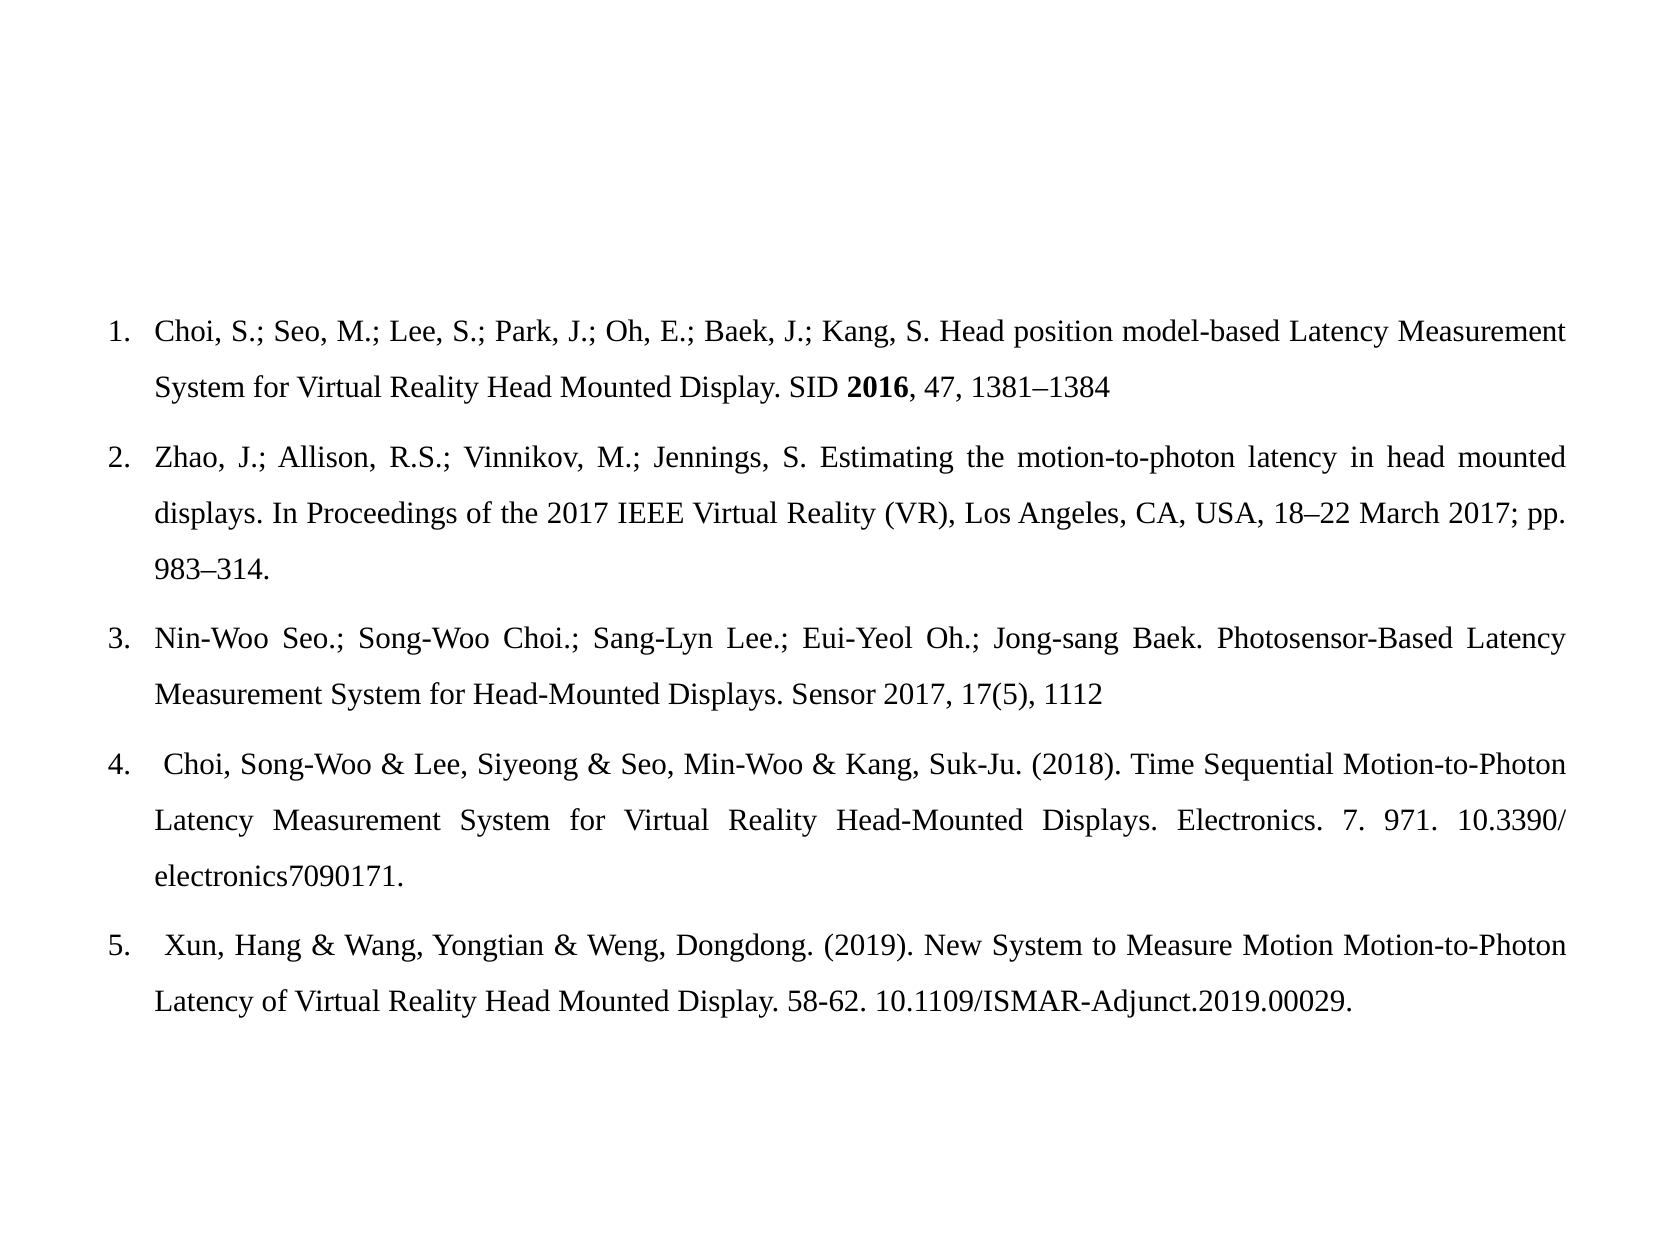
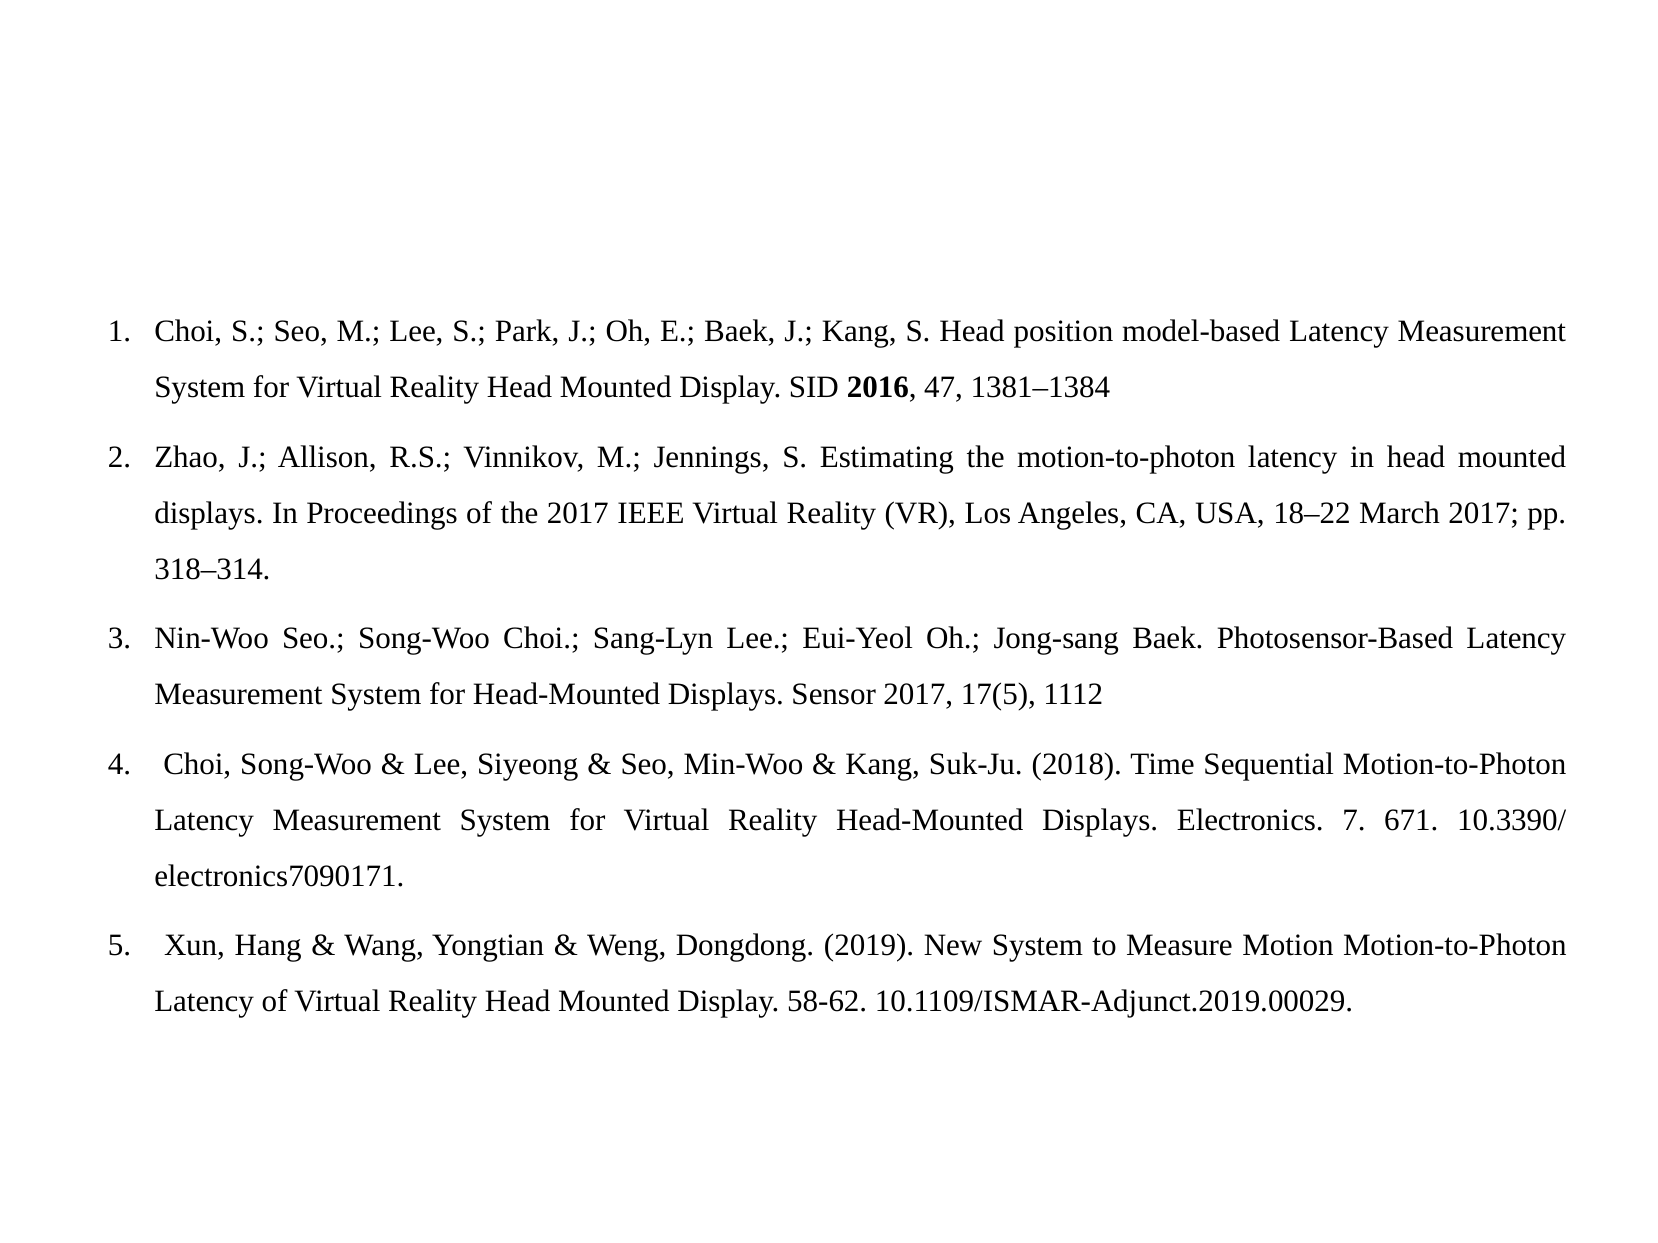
983–314: 983–314 -> 318–314 (212, 569)
971: 971 -> 671 (1411, 820)
